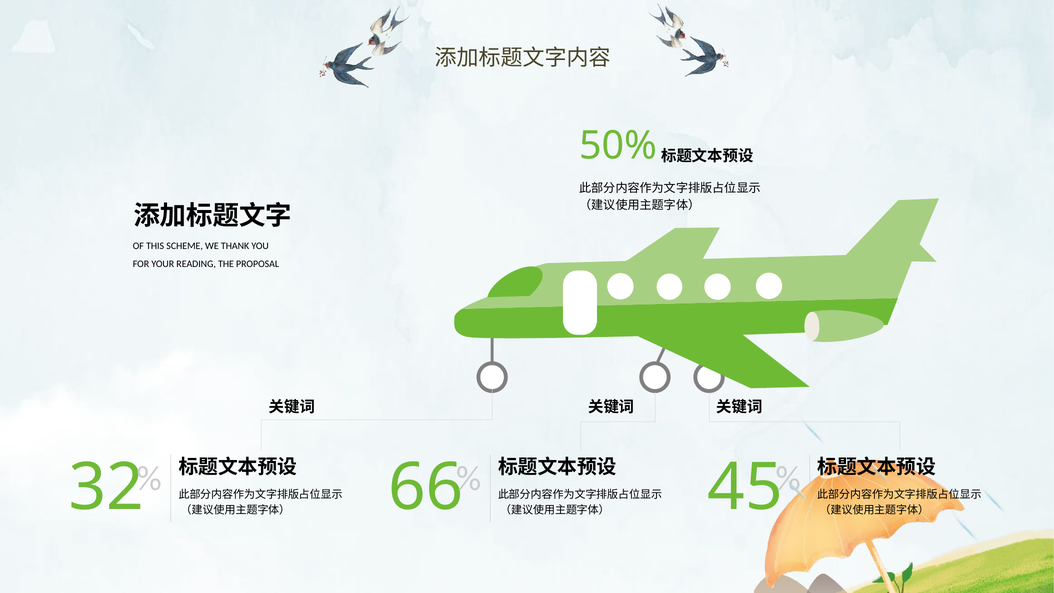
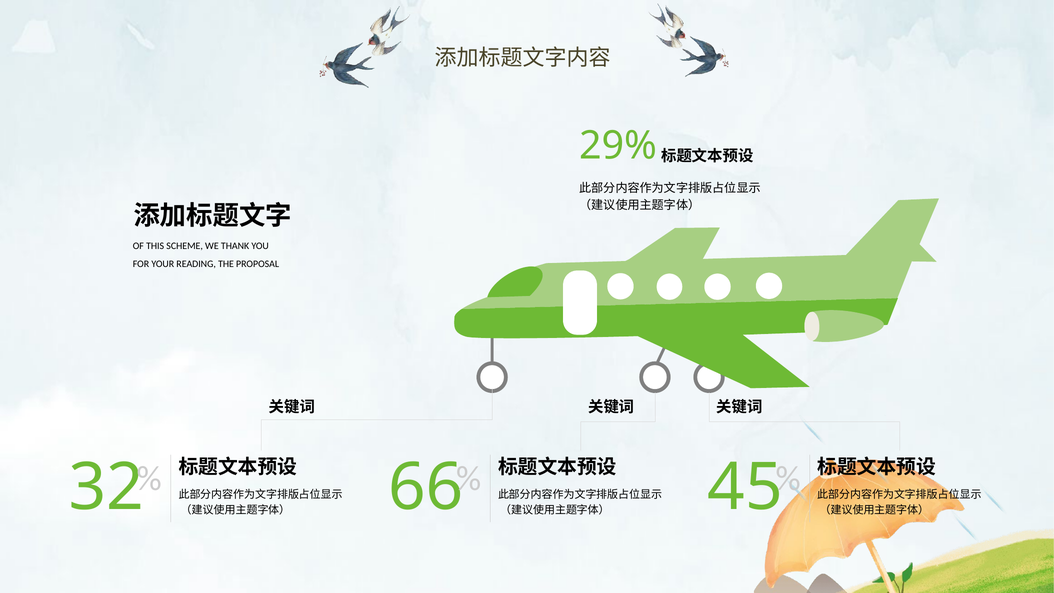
50%: 50% -> 29% (618, 146)
